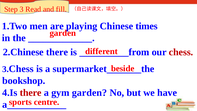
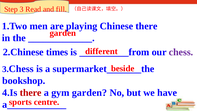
Chinese times: times -> there (146, 26)
2.Chinese there: there -> times (57, 52)
chess colour: red -> purple (181, 52)
